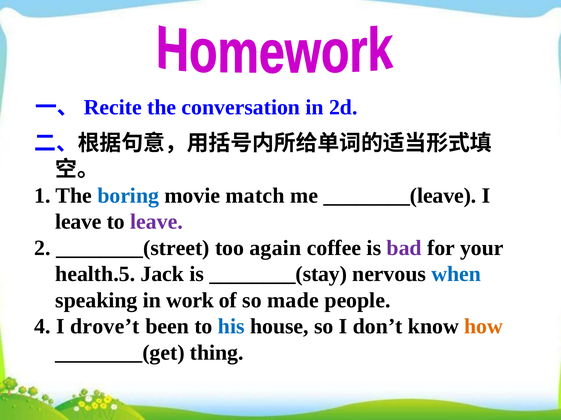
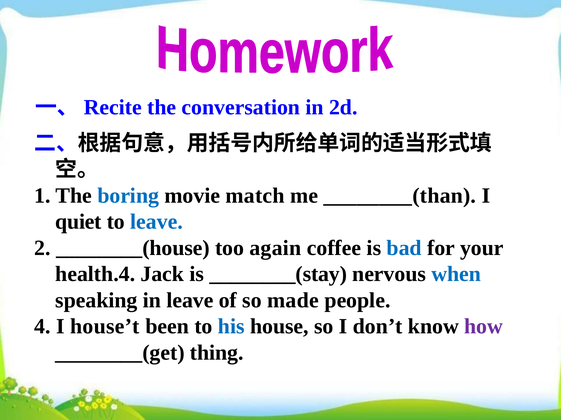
________(leave: ________(leave -> ________(than (400, 196)
leave: leave -> quiet (78, 222)
leave colour: purple -> blue (157, 222)
________(street: ________(street -> ________(house (133, 248)
bad colour: purple -> blue (404, 248)
health.5: health.5 -> health.4 (95, 275)
in work: work -> leave (190, 301)
drove’t: drove’t -> house’t (105, 327)
how colour: orange -> purple (484, 327)
